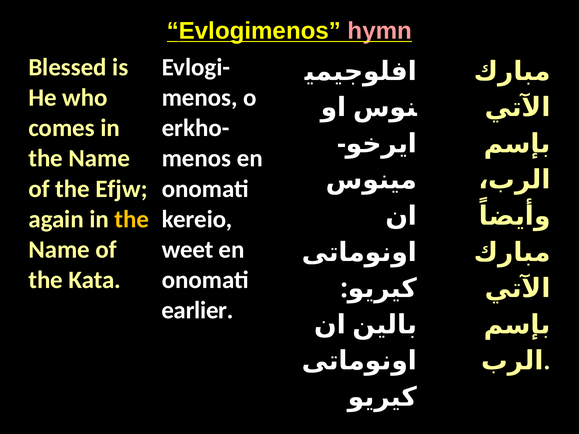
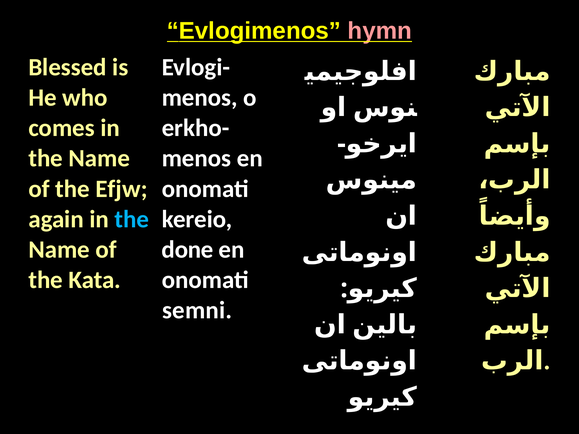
the colour: yellow -> light blue (132, 219)
weet: weet -> done (188, 250)
earlier: earlier -> semni (197, 311)
